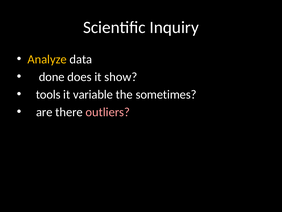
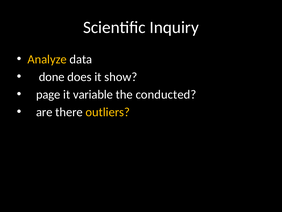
tools: tools -> page (48, 94)
sometimes: sometimes -> conducted (166, 94)
outliers colour: pink -> yellow (108, 112)
